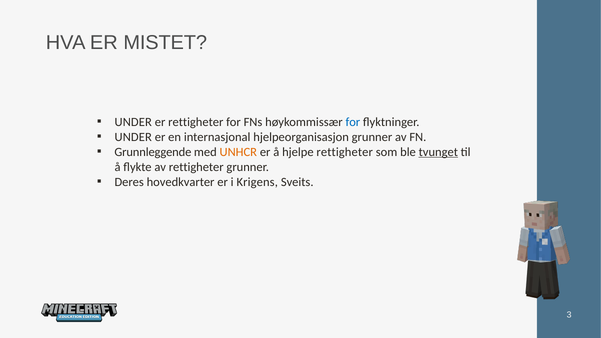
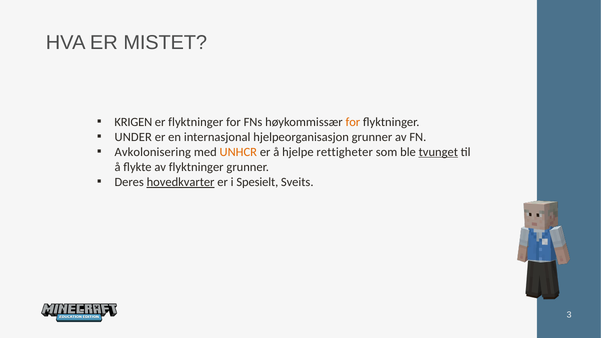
UNDER: UNDER -> KRIGEN (133, 122)
er rettigheter: rettigheter -> flyktninger (196, 122)
for colour: blue -> orange (353, 122)
Grunnleggende: Grunnleggende -> Avkolonisering (153, 152)
av rettigheter: rettigheter -> flyktninger (196, 167)
hovedkvarter underline: none -> present (181, 182)
Krigens: Krigens -> Spesielt (257, 182)
